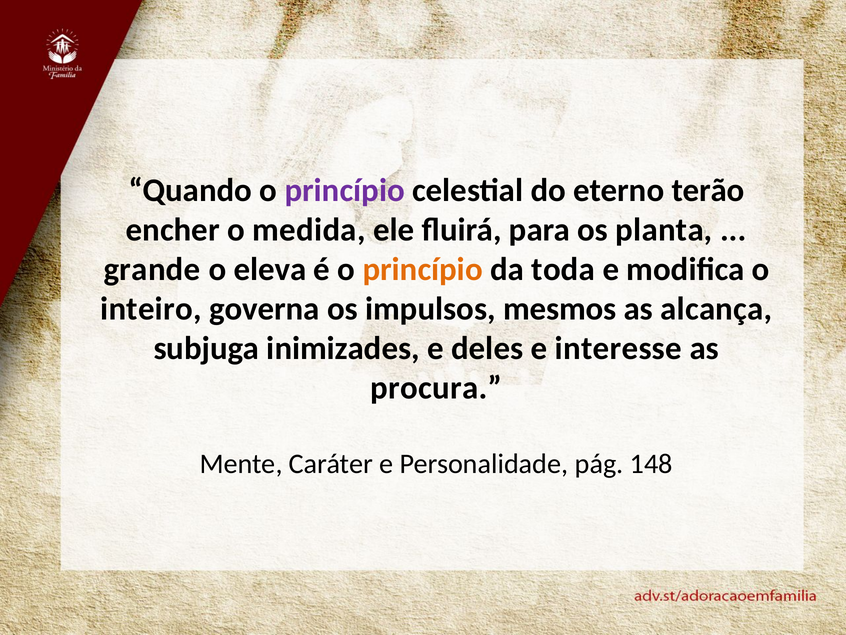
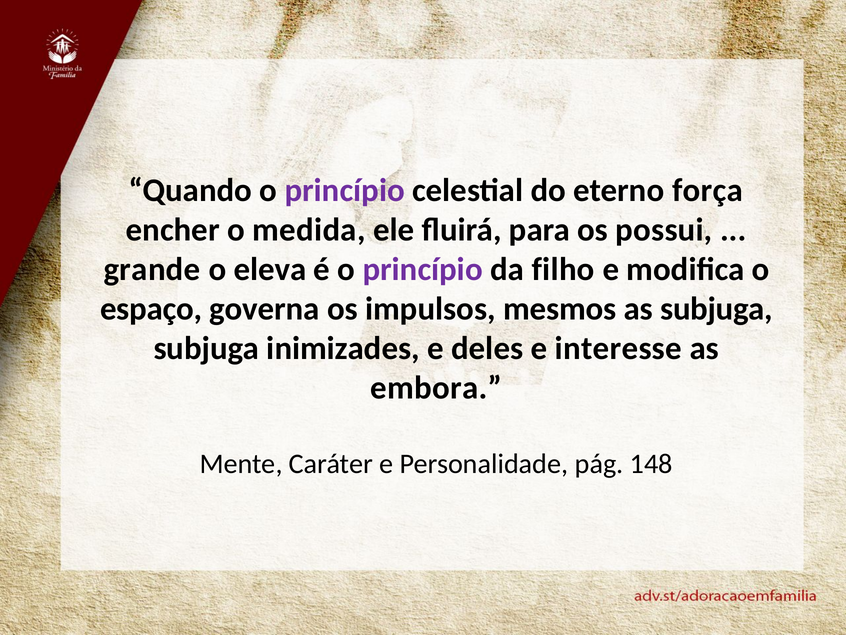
terão: terão -> força (708, 190)
planta: planta -> possui (664, 230)
princípio colour: orange -> purple (423, 269)
toda: toda -> filho (563, 269)
inteiro: inteiro -> espaço (151, 309)
as alcança: alcança -> subjuga (717, 309)
procura: procura -> embora (436, 388)
